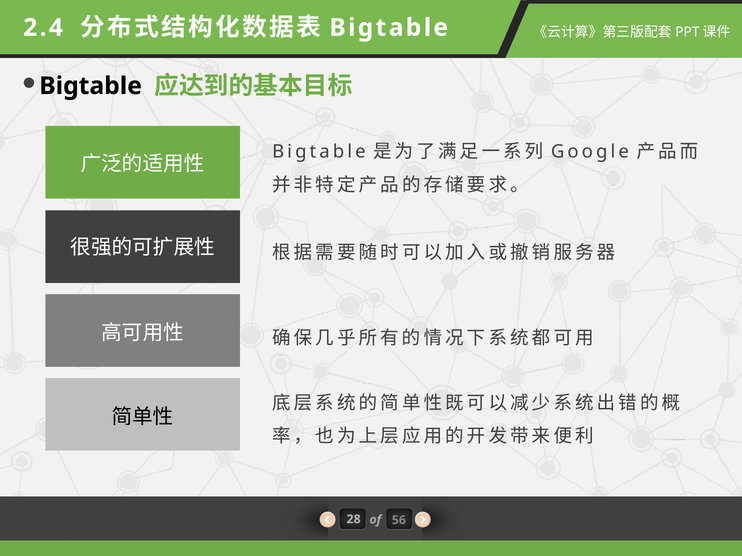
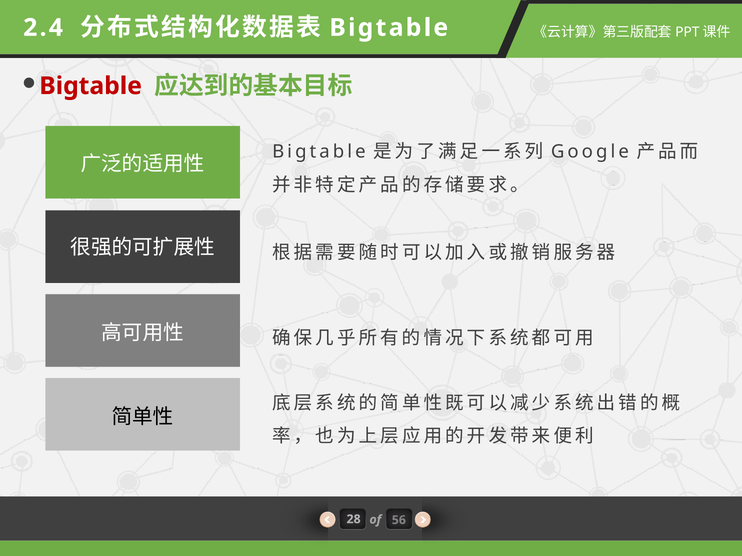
Bigtable colour: black -> red (91, 86)
